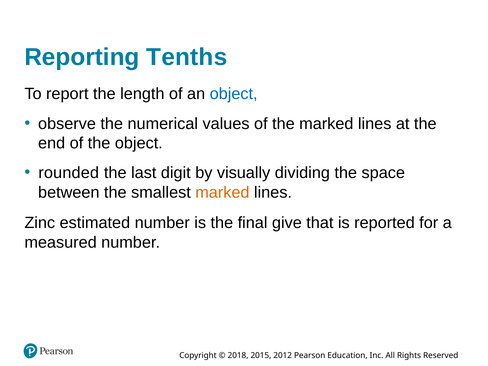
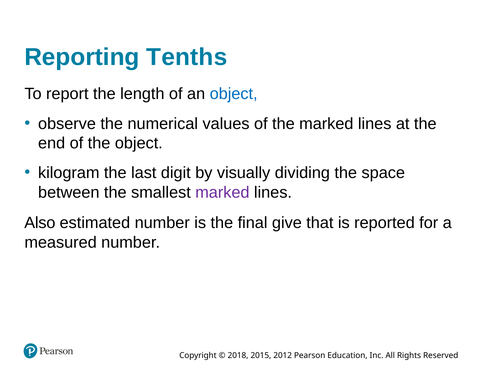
rounded: rounded -> kilogram (69, 173)
marked colour: orange -> purple (222, 192)
Zinc: Zinc -> Also (40, 223)
